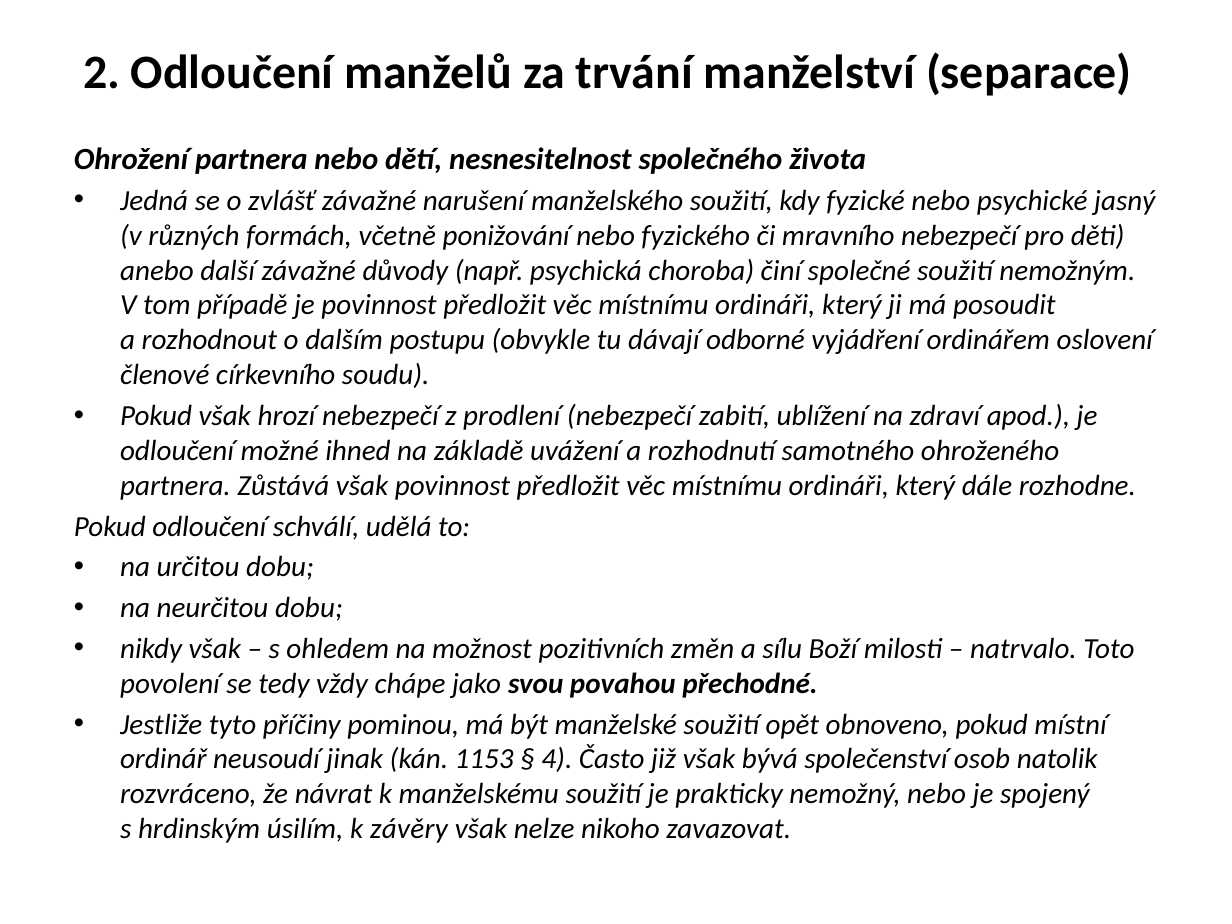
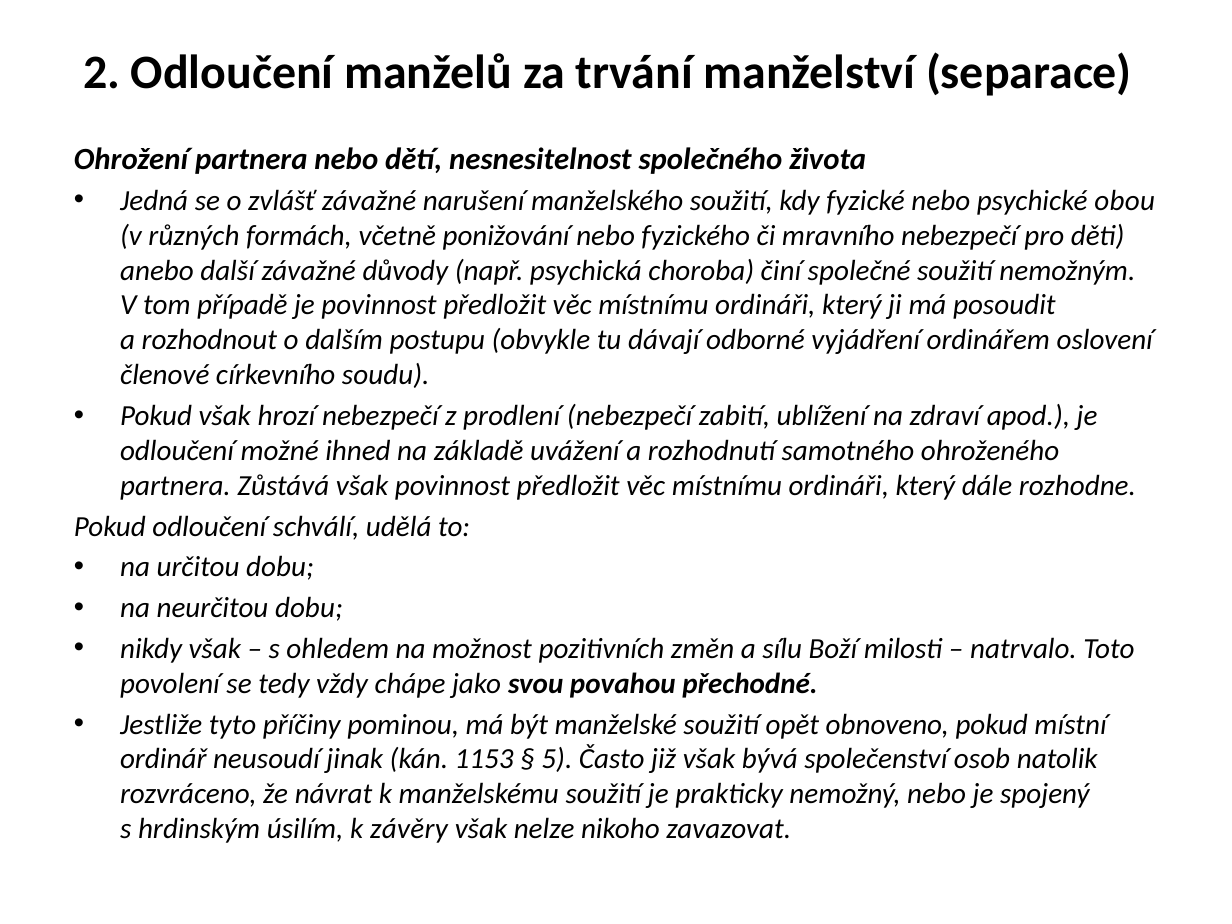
jasný: jasný -> obou (1125, 201)
4: 4 -> 5 (557, 759)
